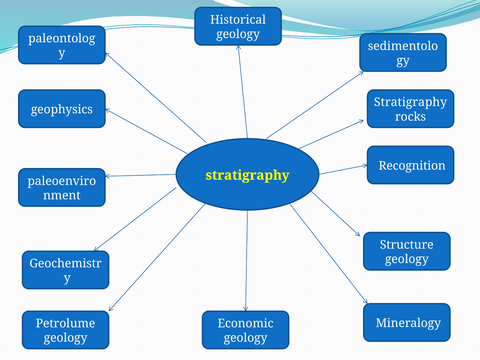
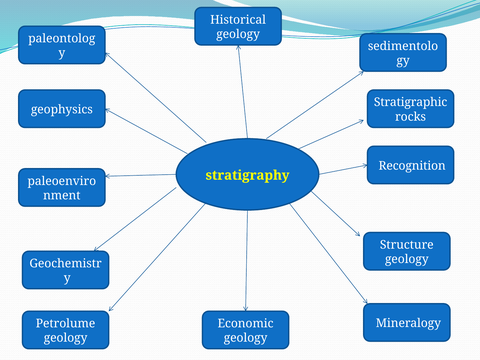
Stratigraphy: Stratigraphy -> Stratigraphic (411, 102)
